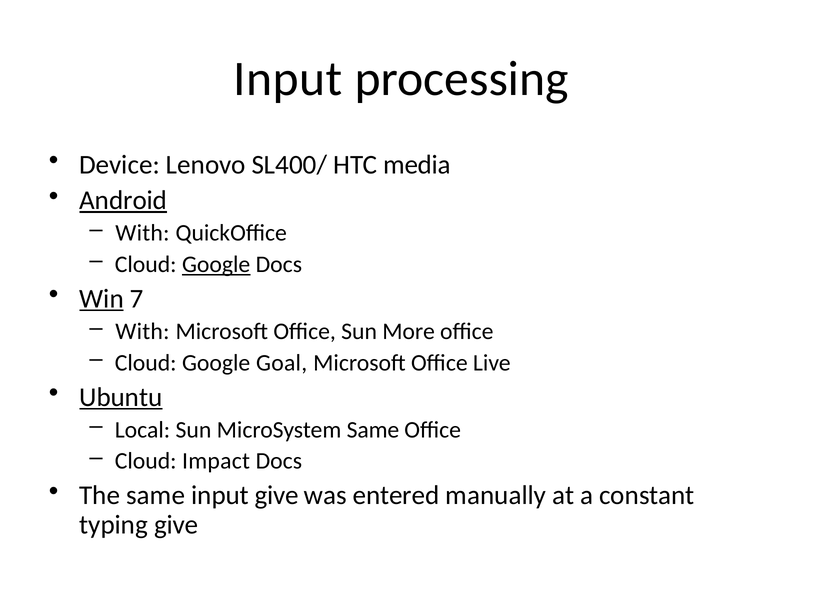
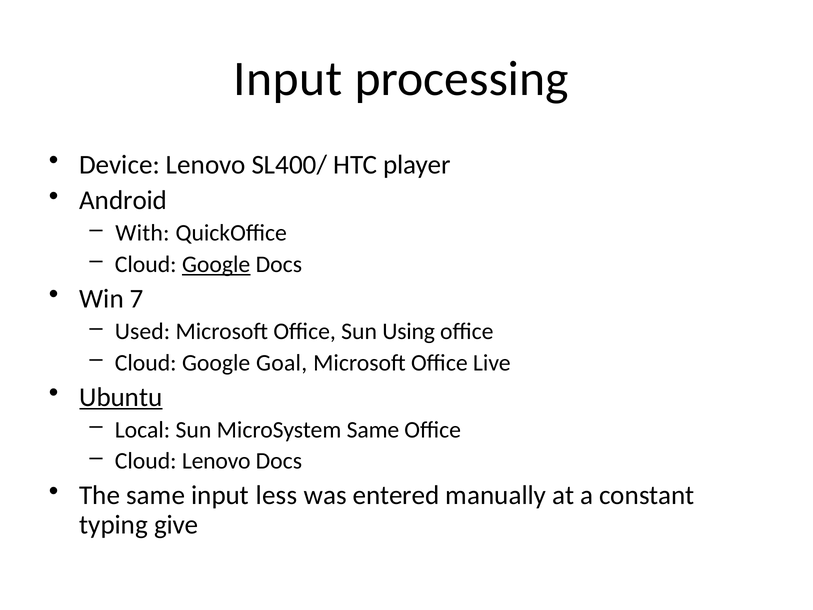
media: media -> player (417, 165)
Android underline: present -> none (123, 200)
Win underline: present -> none (102, 299)
With: With -> Used (142, 331)
More: More -> Using (409, 331)
Cloud Impact: Impact -> Lenovo (216, 461)
input give: give -> less (276, 495)
